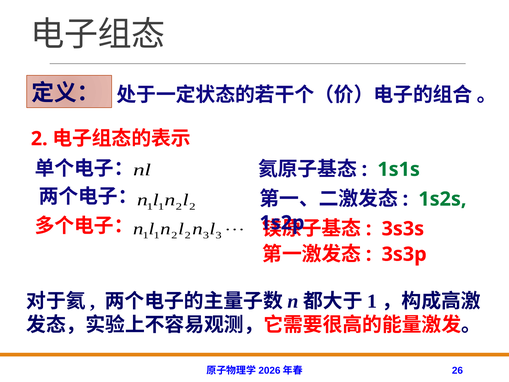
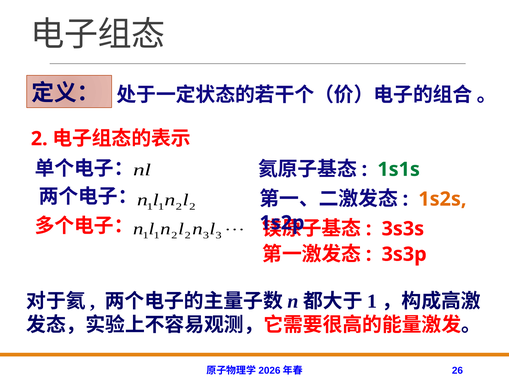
1s2s colour: green -> orange (442, 199)
